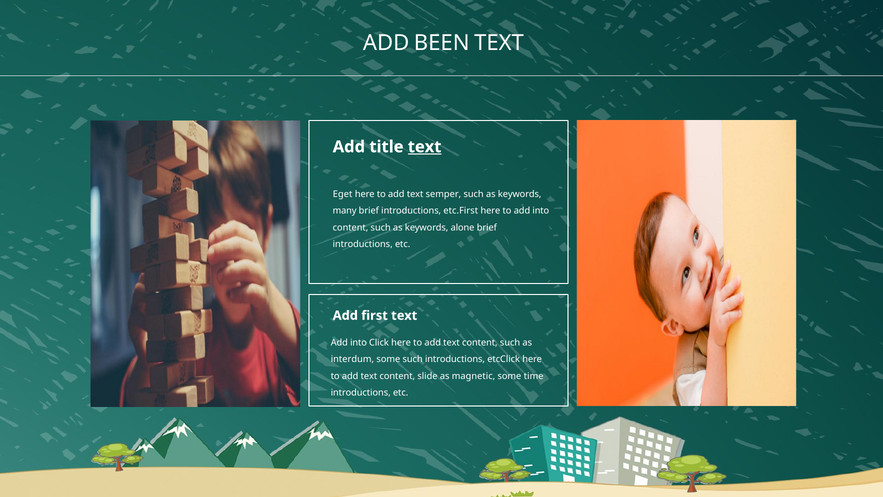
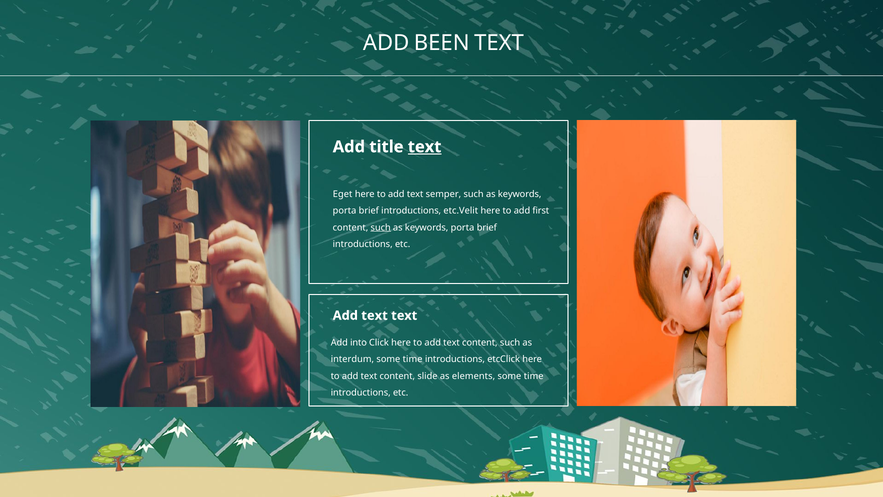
many: many -> porta (345, 211)
etc.First: etc.First -> etc.Velit (461, 211)
to add into: into -> first (541, 211)
such underline: none -> present (381, 227)
alone: alone -> porta (463, 227)
first: first -> text (375, 315)
such: such -> time (413, 359)
magnetic: magnetic -> elements (474, 376)
